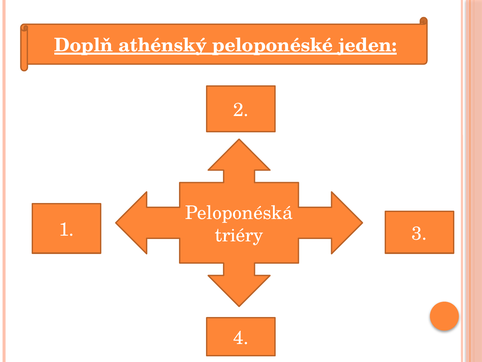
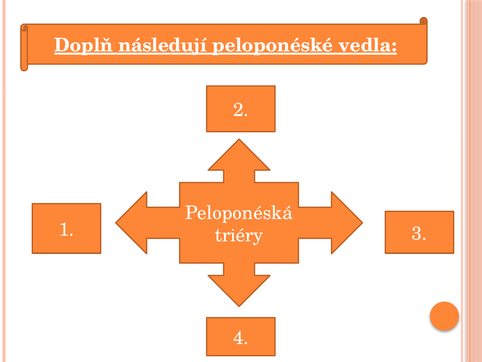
athénský: athénský -> následují (163, 45)
jeden: jeden -> vedla (368, 45)
